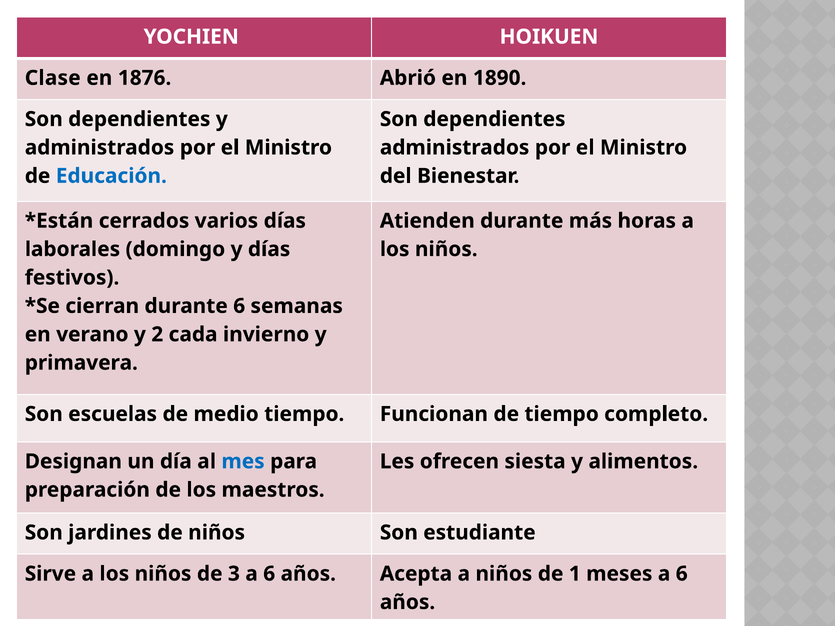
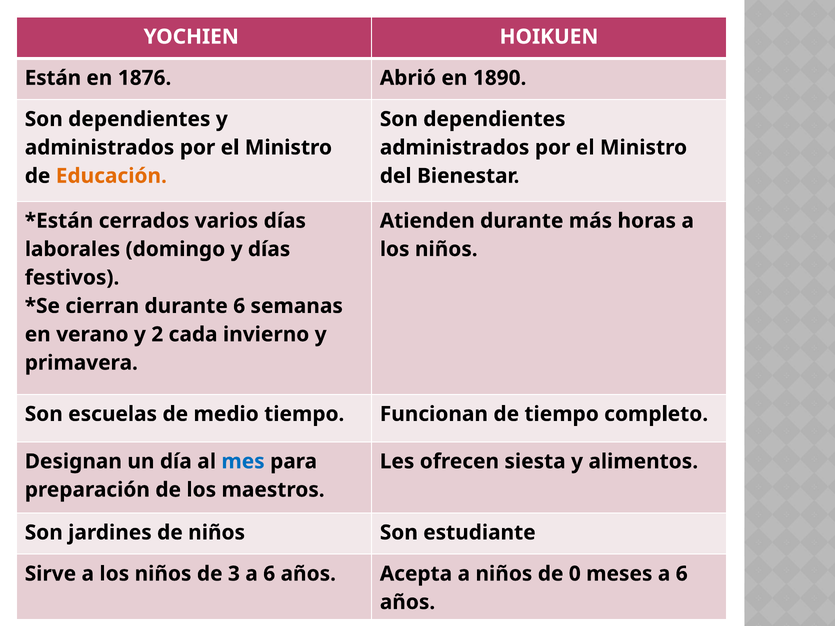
Clase: Clase -> Están (53, 78)
Educación colour: blue -> orange (111, 176)
1: 1 -> 0 (575, 574)
